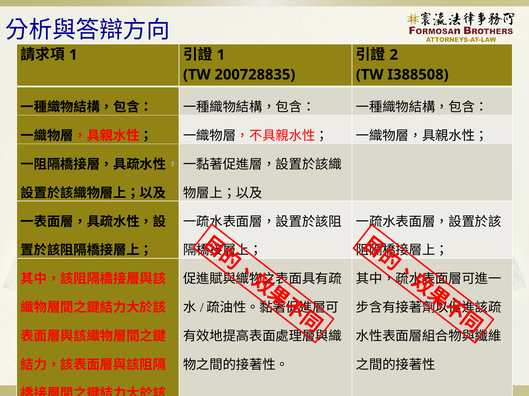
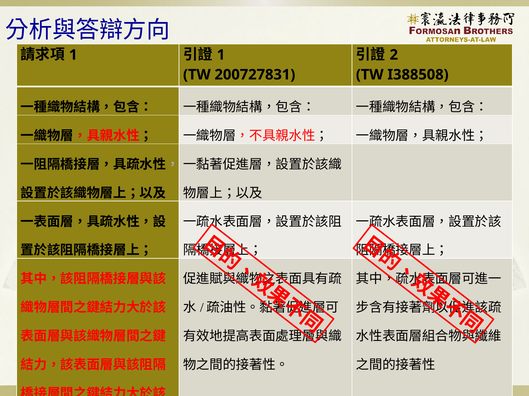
200728835: 200728835 -> 200727831 (255, 75)
